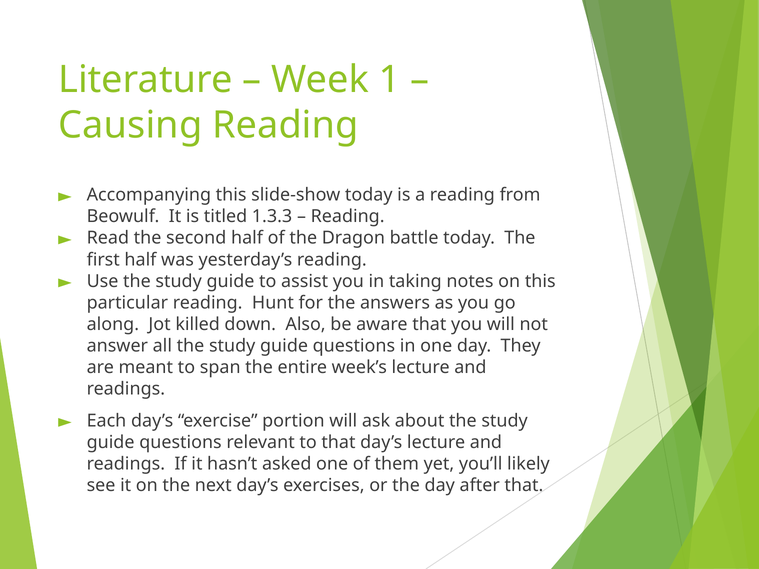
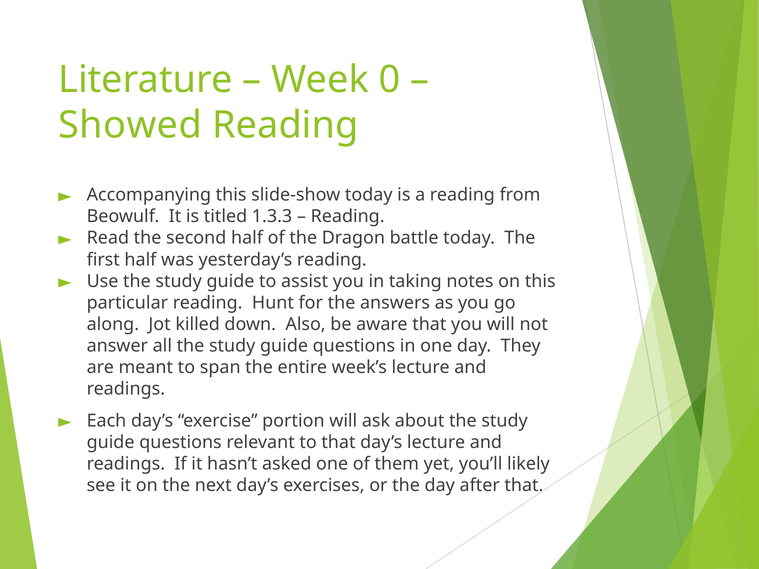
1: 1 -> 0 (390, 80)
Causing: Causing -> Showed (130, 125)
